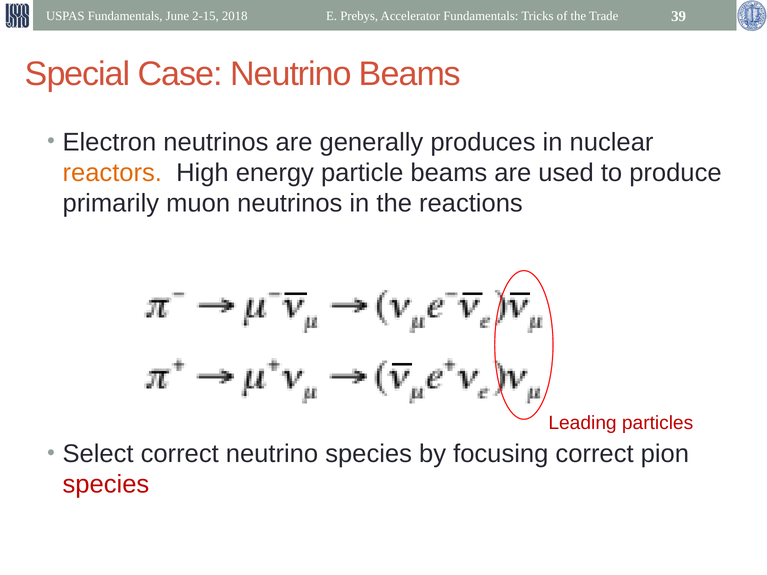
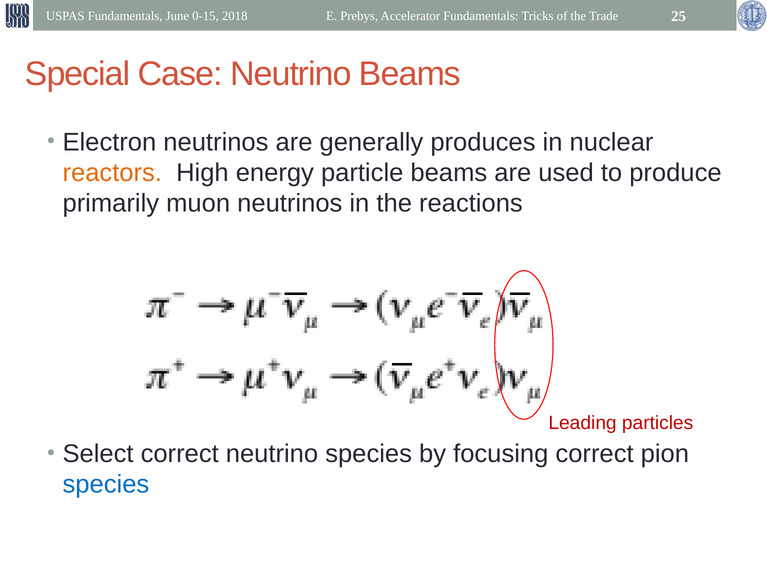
2-15: 2-15 -> 0-15 (206, 16)
39: 39 -> 25 (679, 16)
species colour: red -> blue (106, 485)
